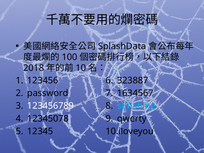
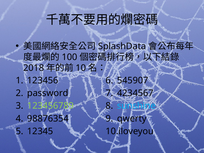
323887: 323887 -> 545907 (133, 80)
1634567: 1634567 -> 4234567 (135, 93)
123456789 colour: white -> light green (50, 106)
12345078: 12345078 -> 98876354 (48, 119)
